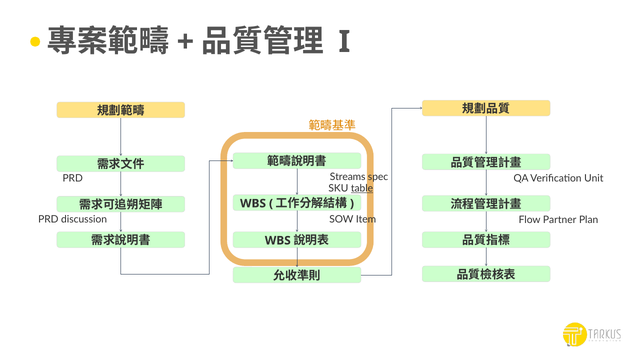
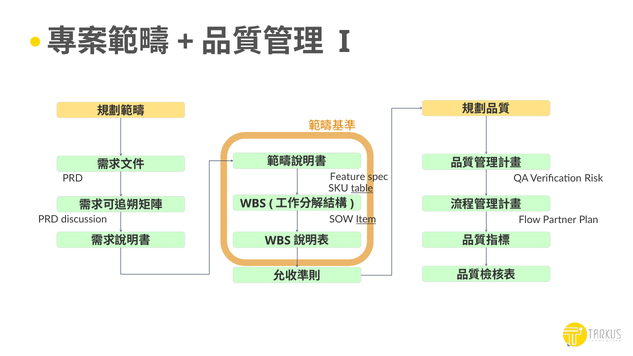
Streams: Streams -> Feature (348, 177)
Unit: Unit -> Risk (594, 179)
Item underline: none -> present (366, 219)
